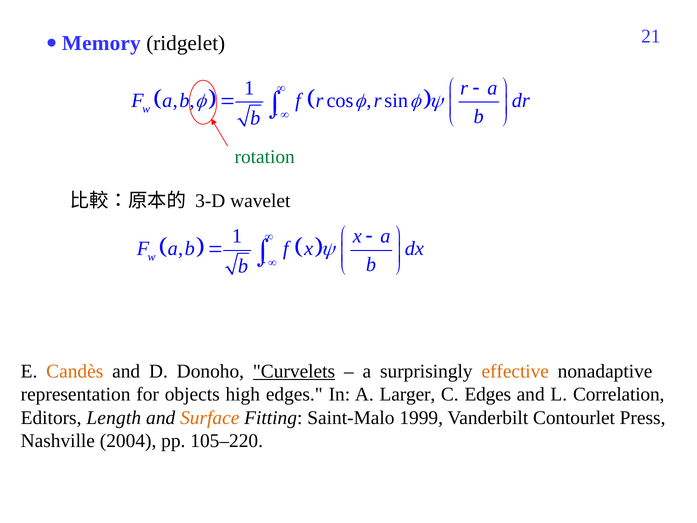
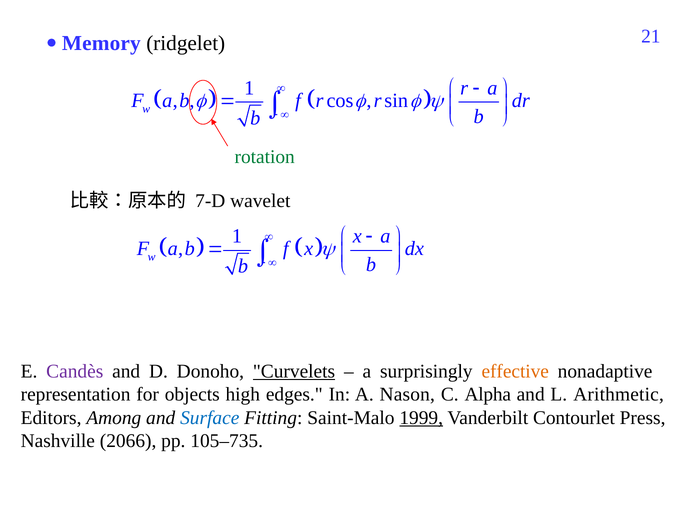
3-D: 3-D -> 7-D (210, 201)
Candès colour: orange -> purple (75, 371)
Larger: Larger -> Nason (407, 394)
C Edges: Edges -> Alpha (488, 394)
Correlation: Correlation -> Arithmetic (619, 394)
Length: Length -> Among (114, 418)
Surface colour: orange -> blue (210, 418)
1999 underline: none -> present (421, 418)
2004: 2004 -> 2066 (128, 441)
105–220: 105–220 -> 105–735 (227, 441)
